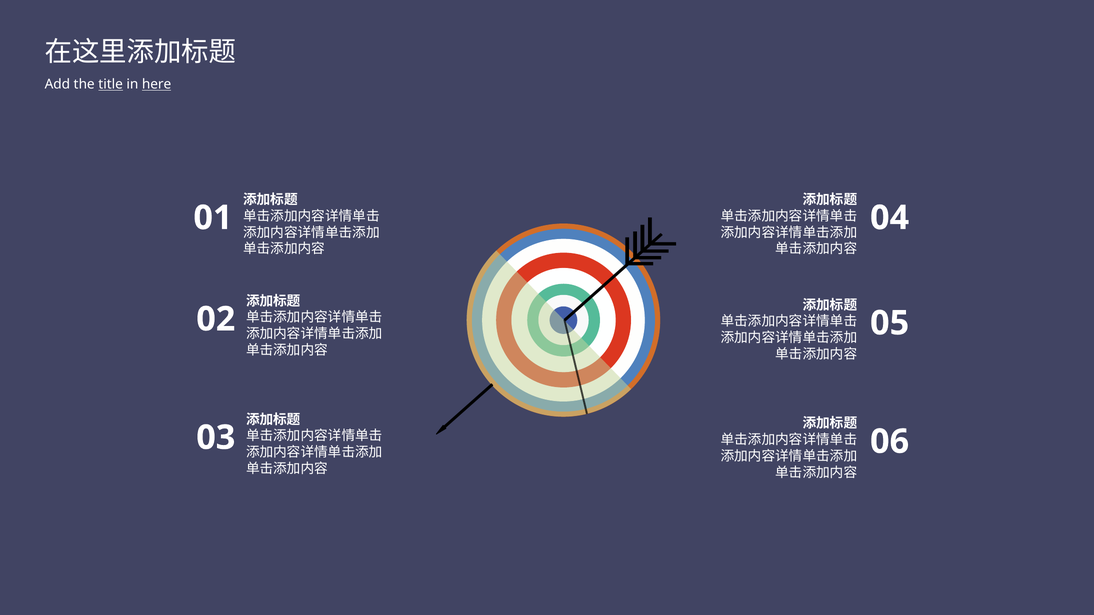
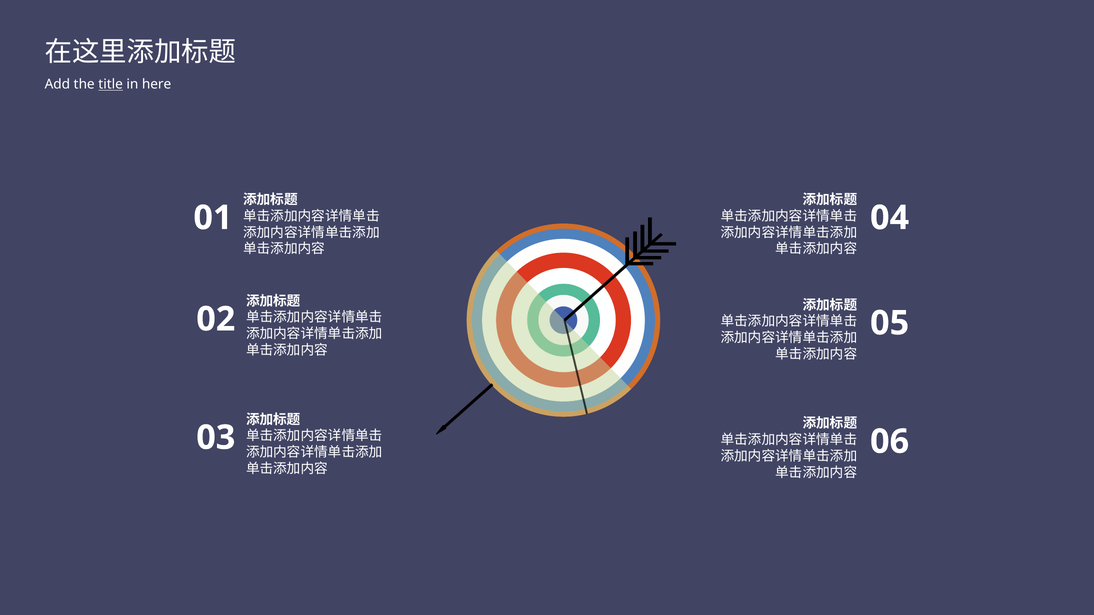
here underline: present -> none (157, 84)
